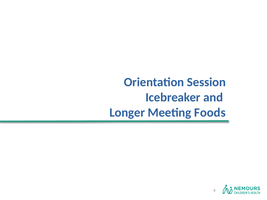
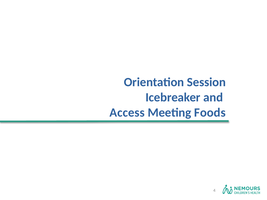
Longer: Longer -> Access (127, 113)
